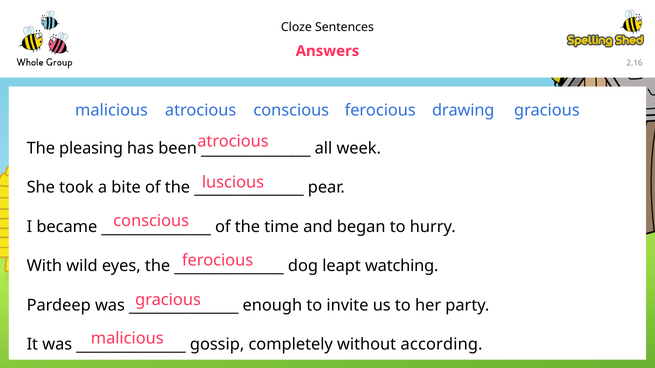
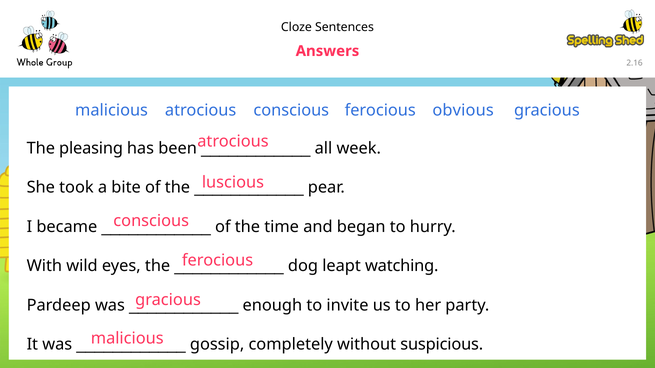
drawing: drawing -> obvious (463, 111)
according: according -> suspicious (442, 345)
